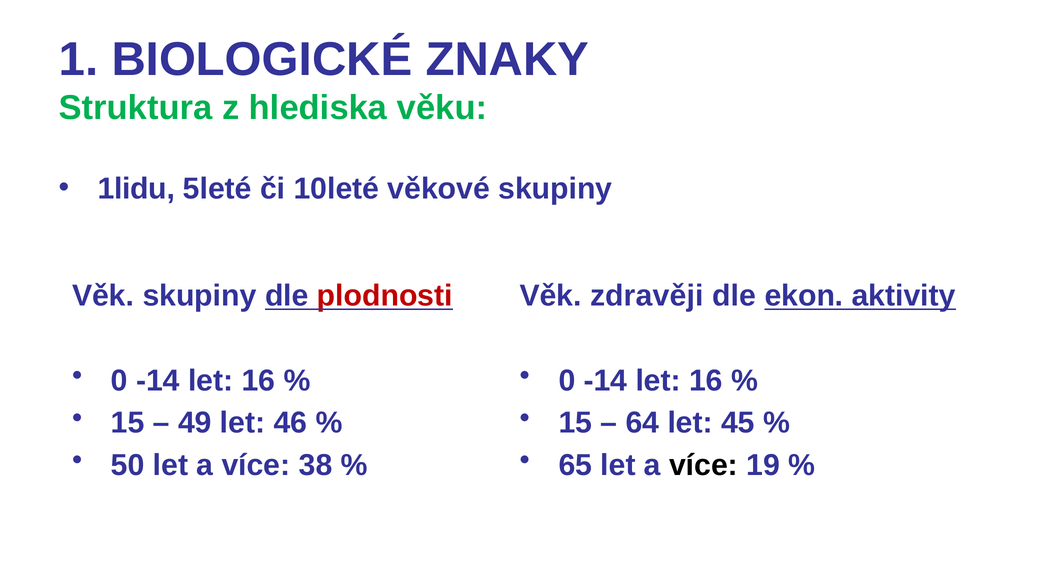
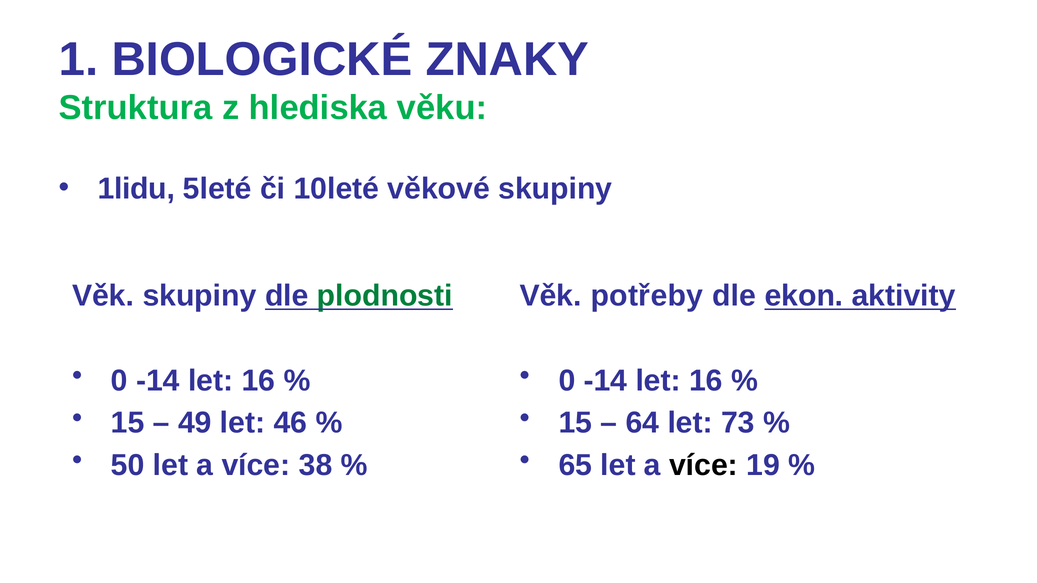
plodnosti colour: red -> green (385, 296)
zdravěji: zdravěji -> potřeby (647, 296)
45: 45 -> 73 (738, 423)
